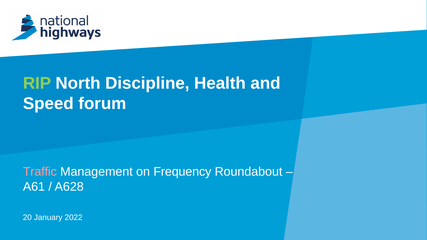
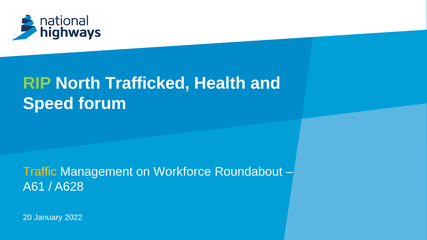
Discipline: Discipline -> Trafficked (147, 83)
Traffic colour: pink -> yellow (40, 172)
Frequency: Frequency -> Workforce (182, 172)
